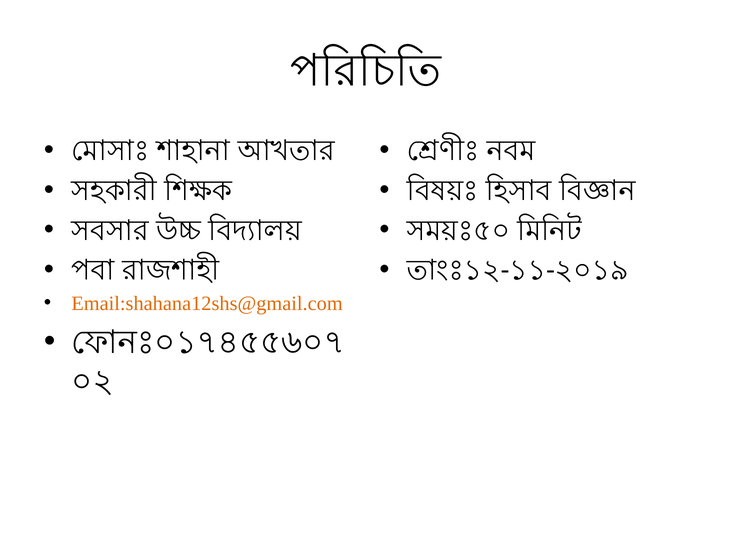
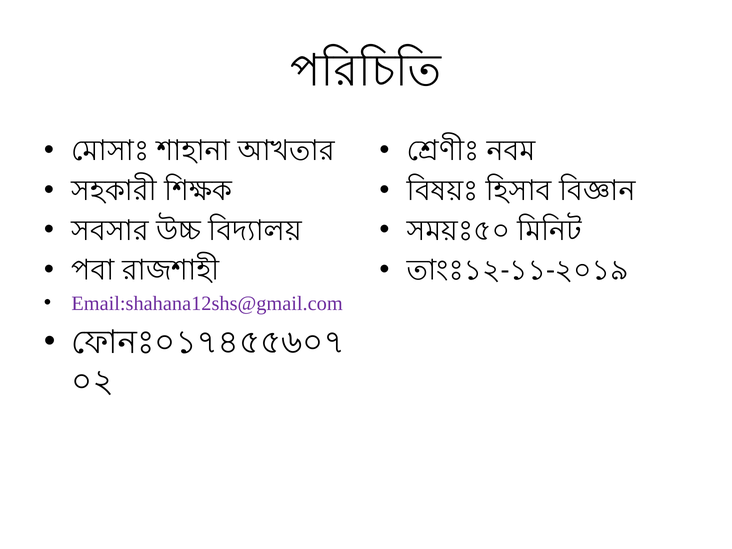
Email:shahana12shs@gmail.com colour: orange -> purple (207, 303)
